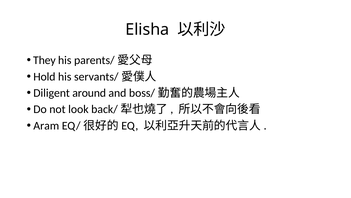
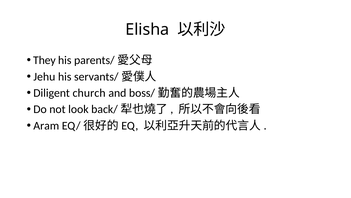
Hold: Hold -> Jehu (44, 76)
around: around -> church (89, 93)
